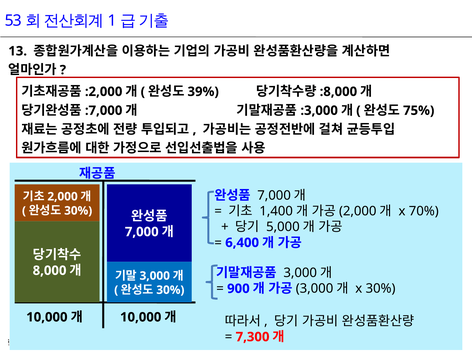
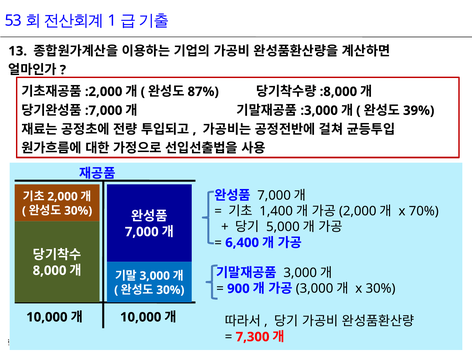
39%: 39% -> 87% (203, 92)
75%: 75% -> 39% (419, 111)
